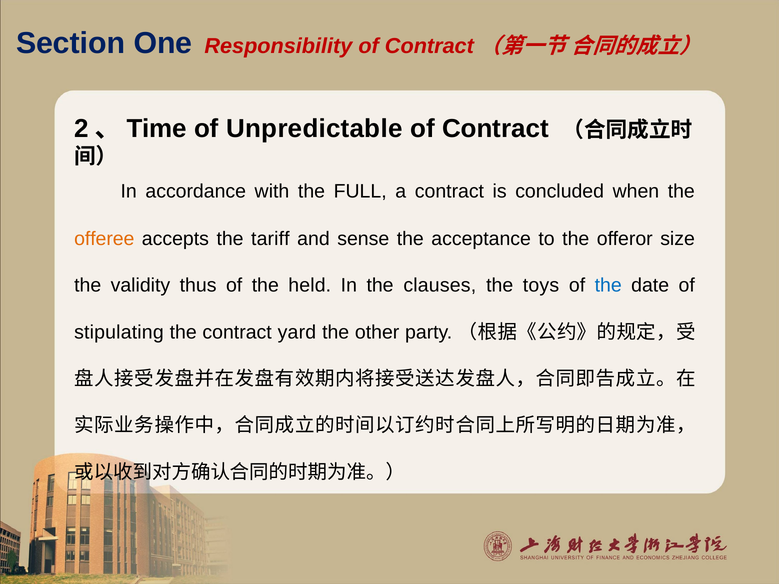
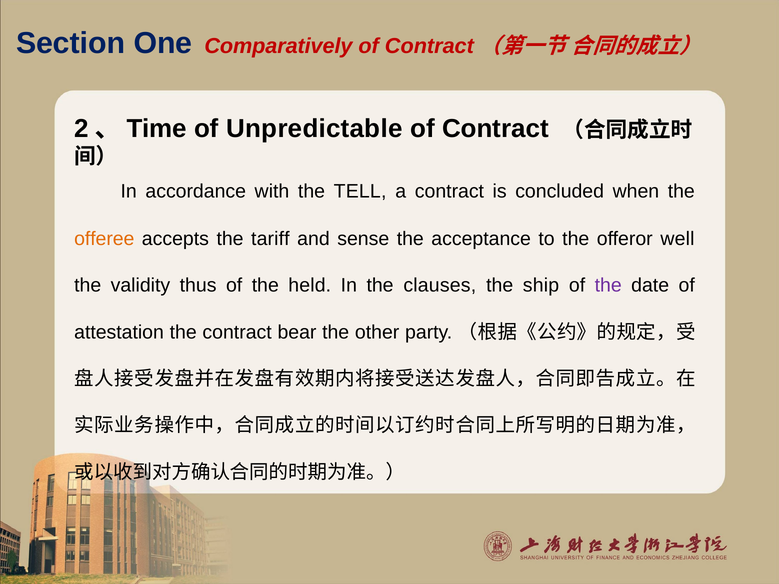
Responsibility: Responsibility -> Comparatively (278, 46)
FULL: FULL -> TELL (360, 192)
size: size -> well (677, 239)
toys: toys -> ship (541, 285)
the colour: blue -> purple (608, 285)
stipulating: stipulating -> attestation (119, 332)
yard: yard -> bear (297, 332)
